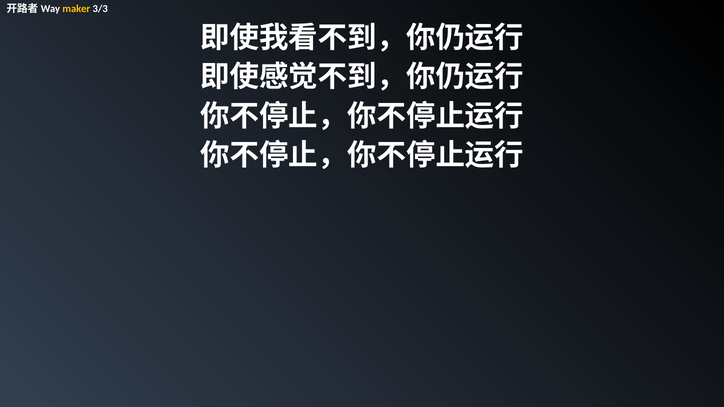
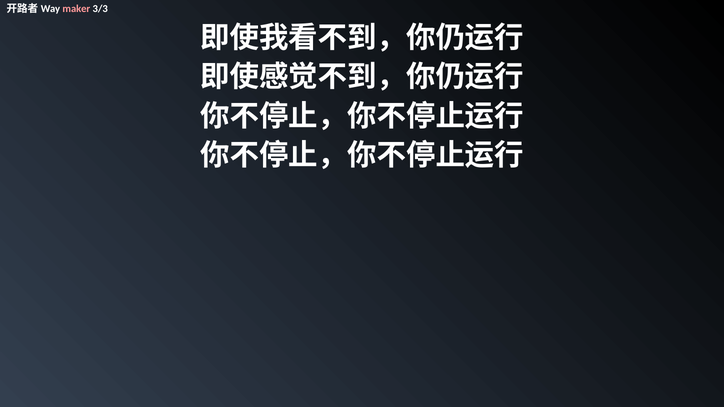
maker colour: yellow -> pink (76, 9)
